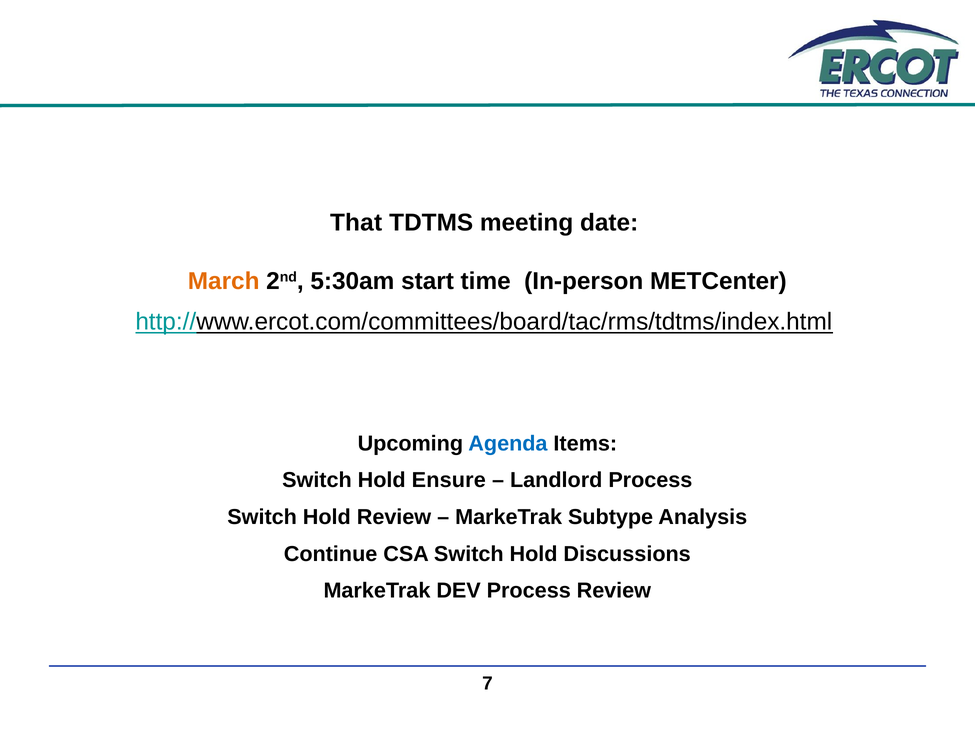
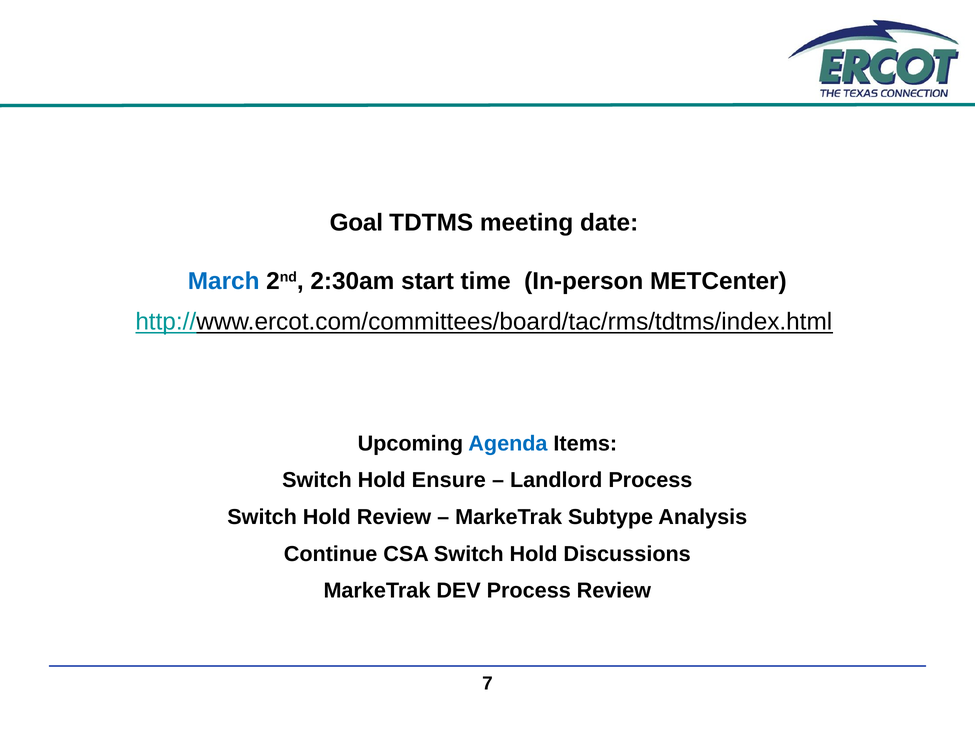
That: That -> Goal (356, 223)
March colour: orange -> blue (224, 281)
5:30am: 5:30am -> 2:30am (352, 281)
